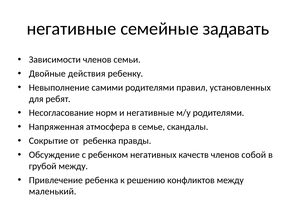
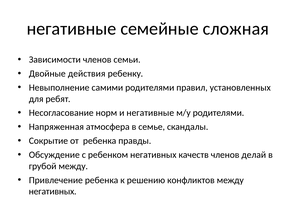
задавать: задавать -> сложная (236, 29)
собой: собой -> делай (254, 155)
маленький: маленький -> негативных (53, 191)
